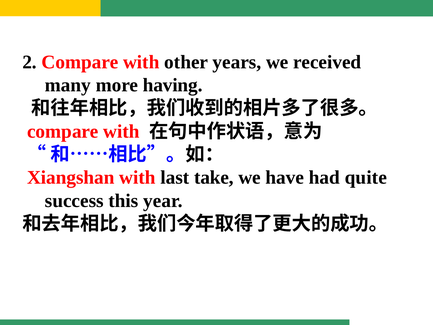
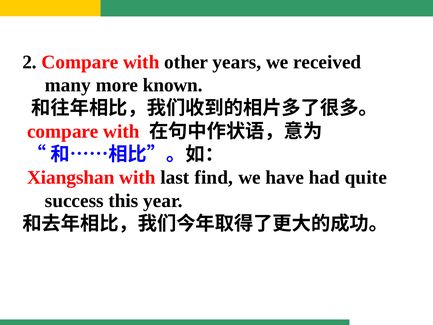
having: having -> known (173, 85)
take: take -> find (214, 177)
